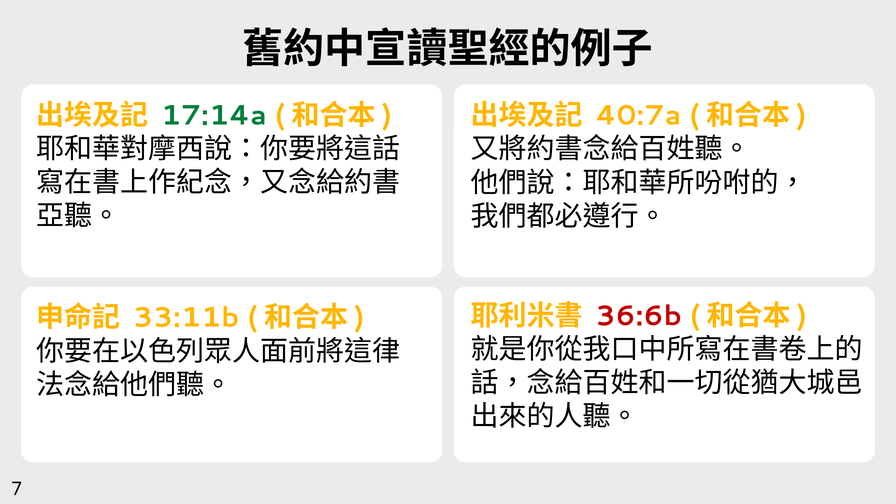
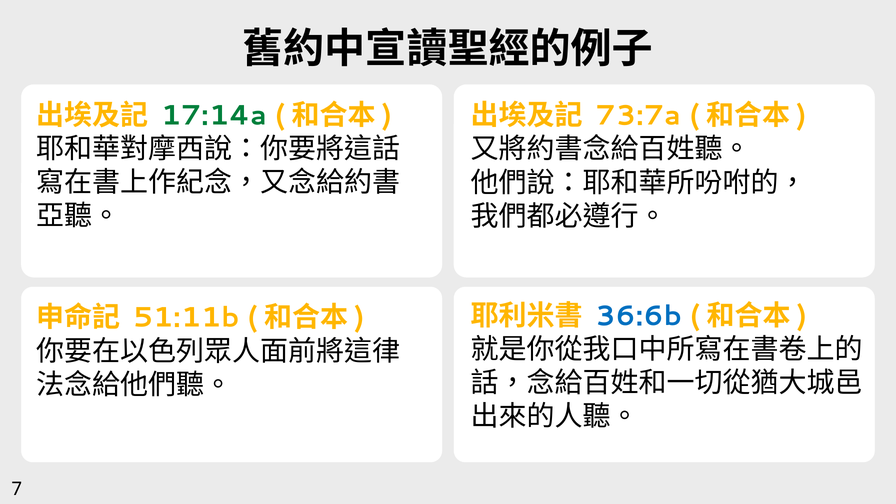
40:7a: 40:7a -> 73:7a (639, 116)
36:6b colour: red -> blue (639, 316)
33:11b: 33:11b -> 51:11b (186, 318)
